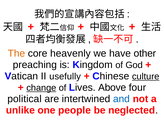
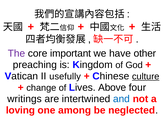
The colour: orange -> purple (16, 53)
heavenly: heavenly -> important (71, 53)
change underline: present -> none (41, 88)
political: political -> writings (25, 99)
unlike: unlike -> loving (20, 110)
people: people -> among (75, 110)
